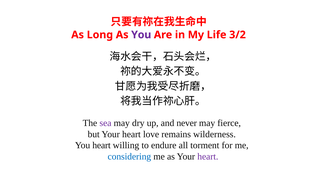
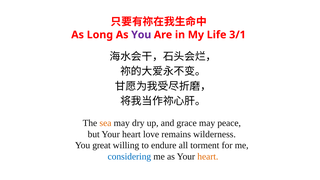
3/2: 3/2 -> 3/1 (237, 35)
sea colour: purple -> orange (105, 123)
never: never -> grace (187, 123)
fierce: fierce -> peace (229, 123)
You heart: heart -> great (102, 145)
heart colour: purple -> orange (208, 157)
